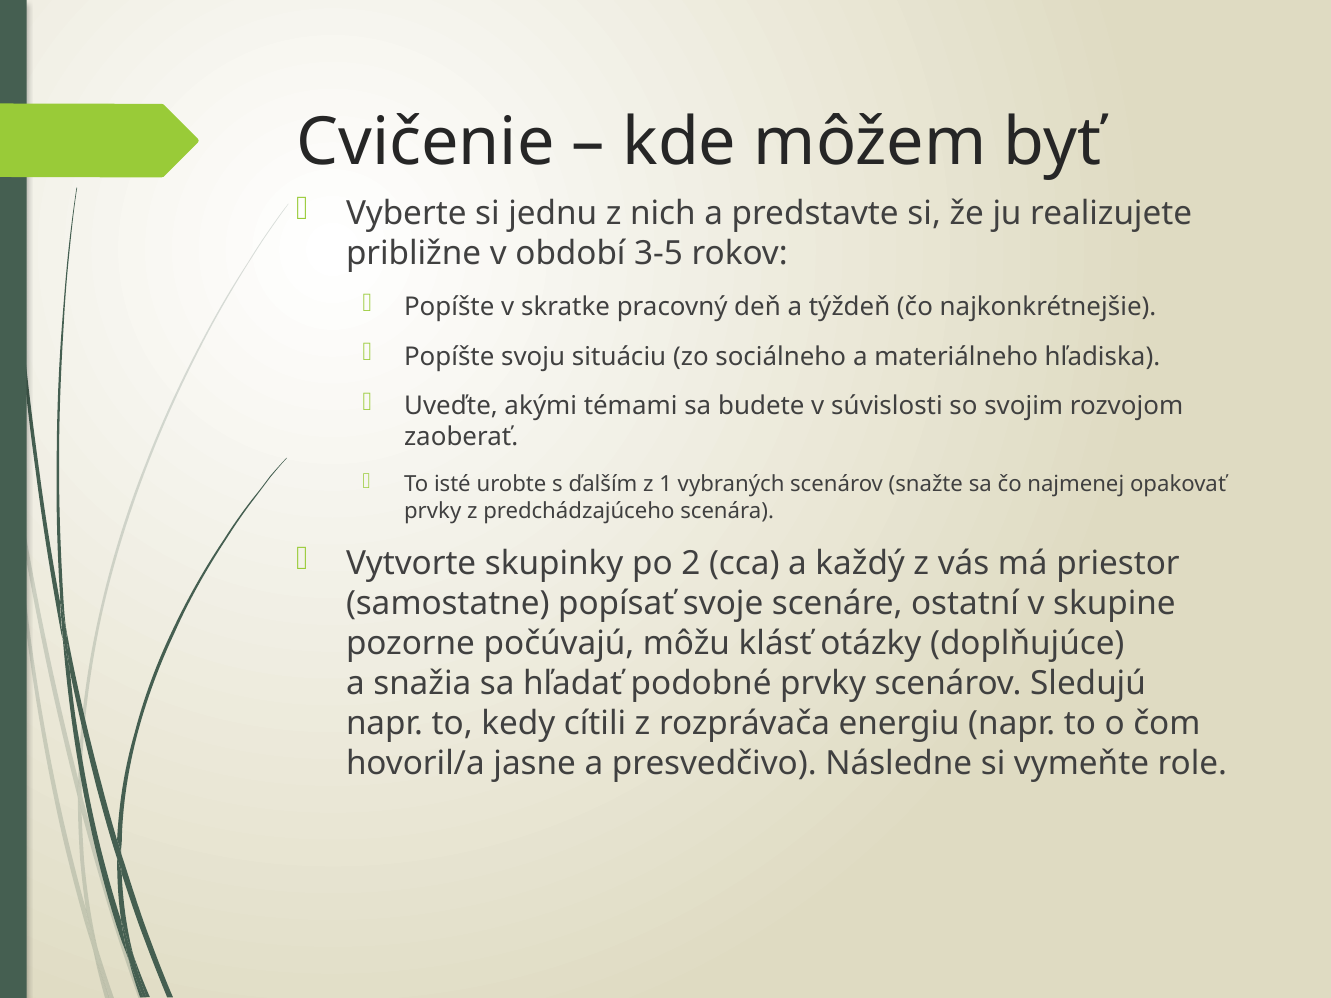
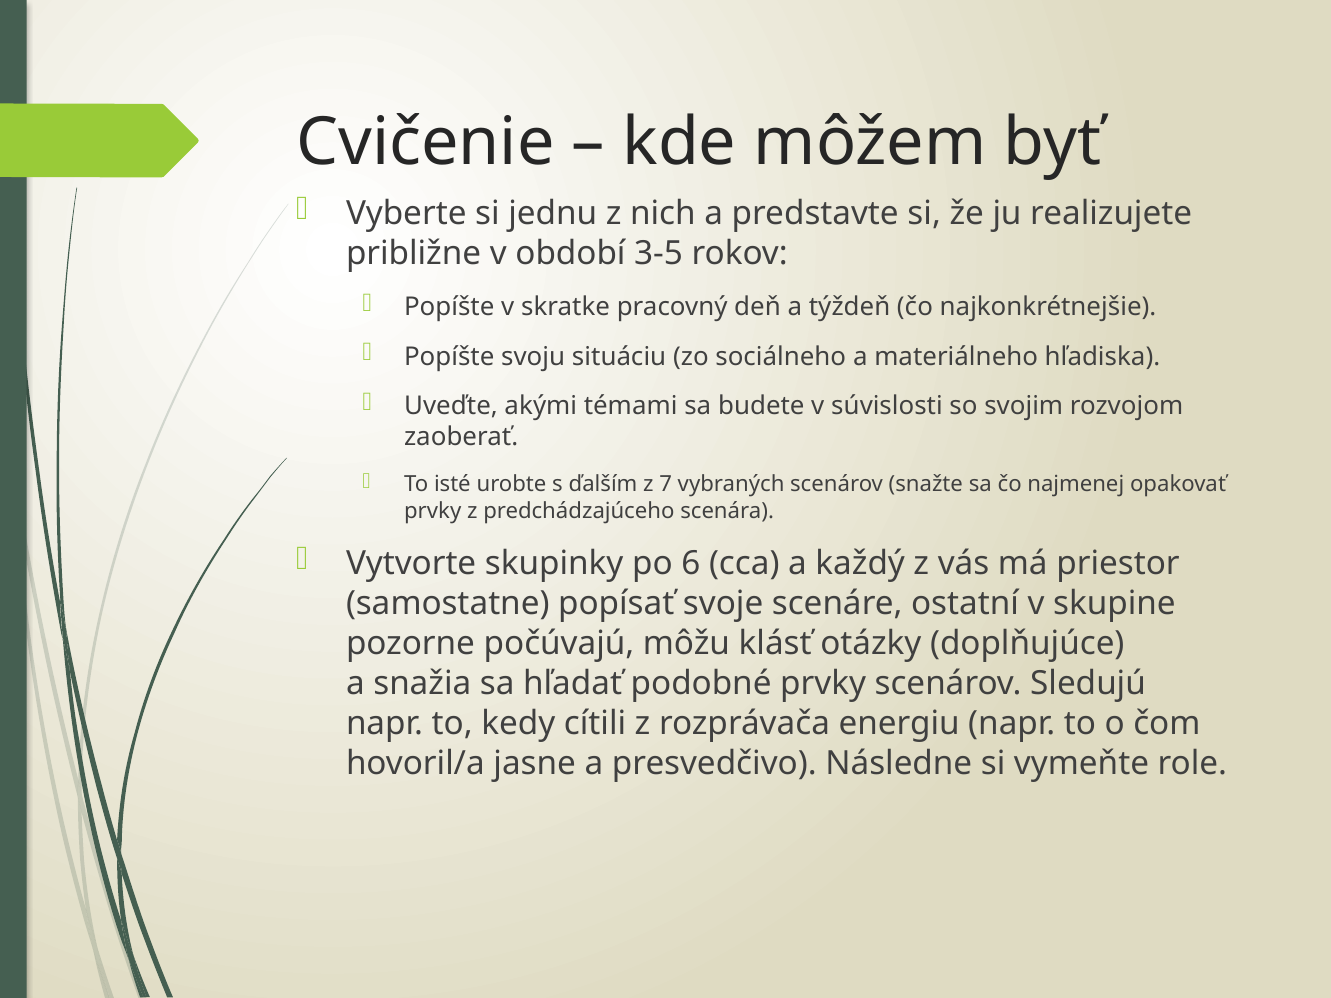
1: 1 -> 7 (666, 485)
2: 2 -> 6 (691, 564)
